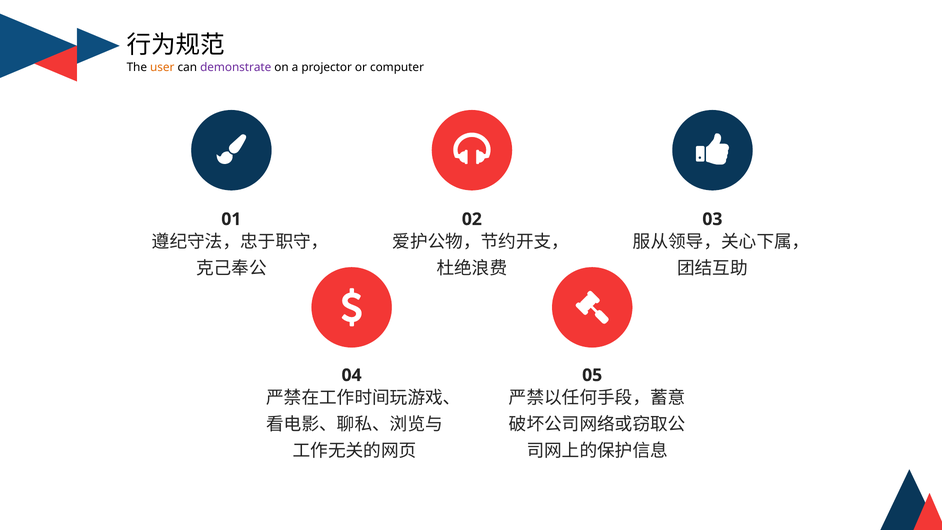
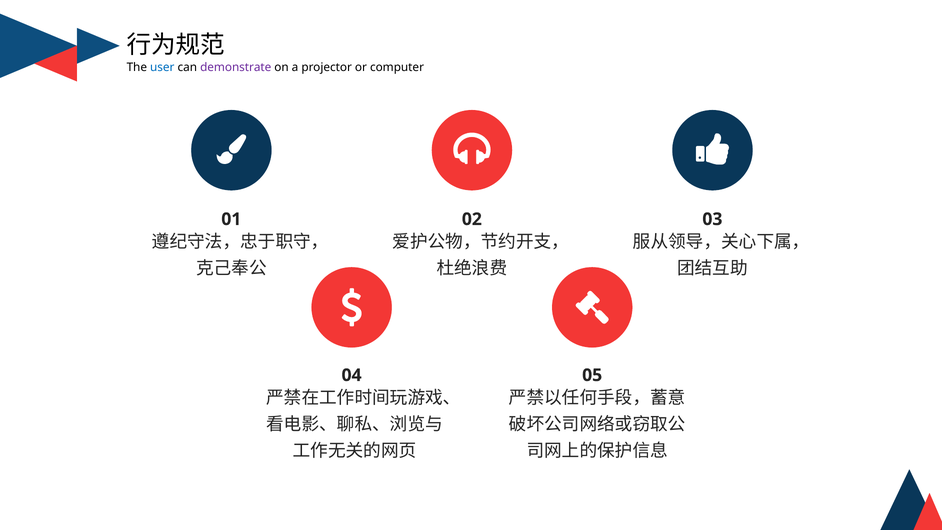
user colour: orange -> blue (162, 67)
